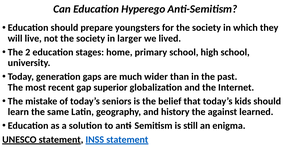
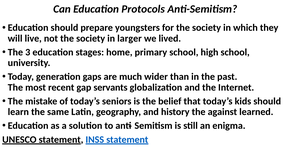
Hyperego: Hyperego -> Protocols (143, 9)
2: 2 -> 3 (28, 52)
superior: superior -> servants (111, 87)
